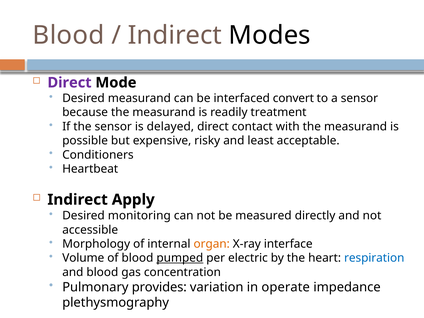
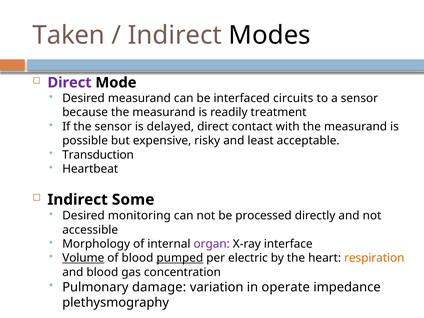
Blood: Blood -> Taken (69, 35)
convert: convert -> circuits (293, 98)
Conditioners: Conditioners -> Transduction (98, 155)
Apply: Apply -> Some (133, 200)
measured: measured -> processed (264, 216)
organ colour: orange -> purple (212, 244)
Volume underline: none -> present (83, 258)
respiration colour: blue -> orange (374, 258)
provides: provides -> damage (159, 287)
